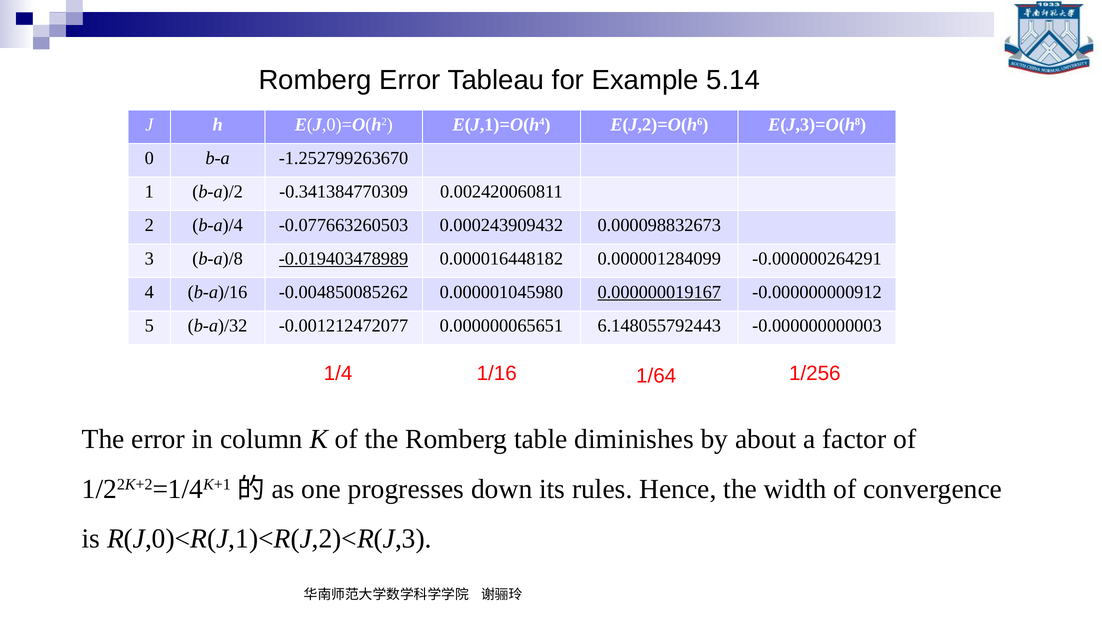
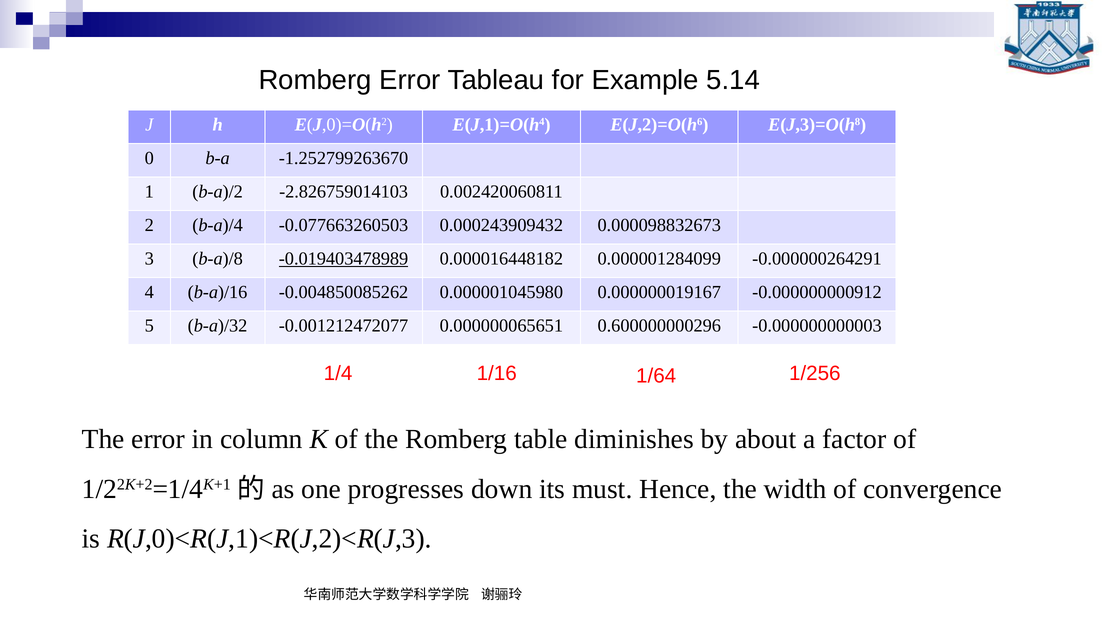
-0.341384770309: -0.341384770309 -> -2.826759014103 (344, 192)
0.000000019167 underline: present -> none (659, 292)
6.148055792443: 6.148055792443 -> 0.600000000296 (659, 326)
rules: rules -> must (602, 489)
